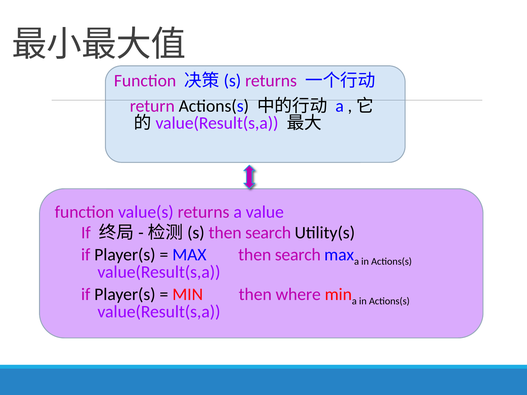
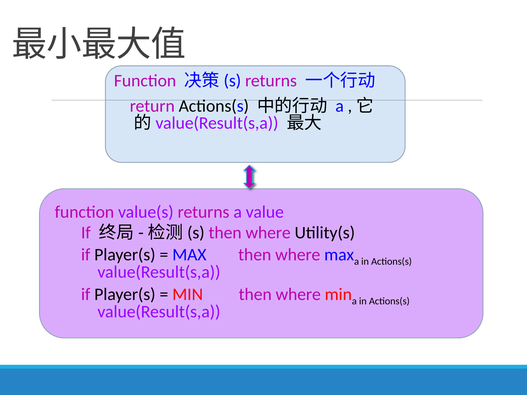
search: search -> where (268, 233)
MAX then search: search -> where (298, 255)
